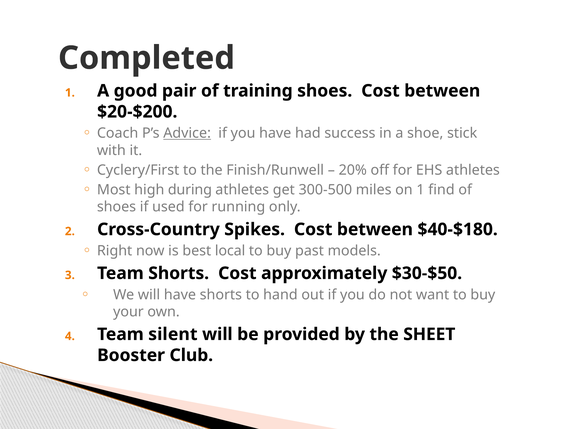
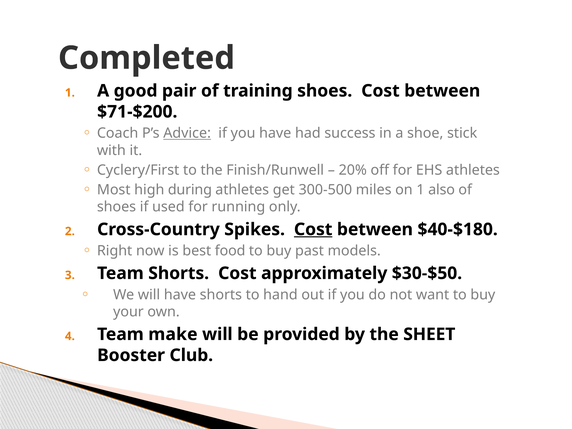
$20-$200: $20-$200 -> $71-$200 (137, 112)
find: find -> also (442, 190)
Cost underline: none -> present (313, 229)
local: local -> food (230, 251)
silent: silent -> make (173, 334)
